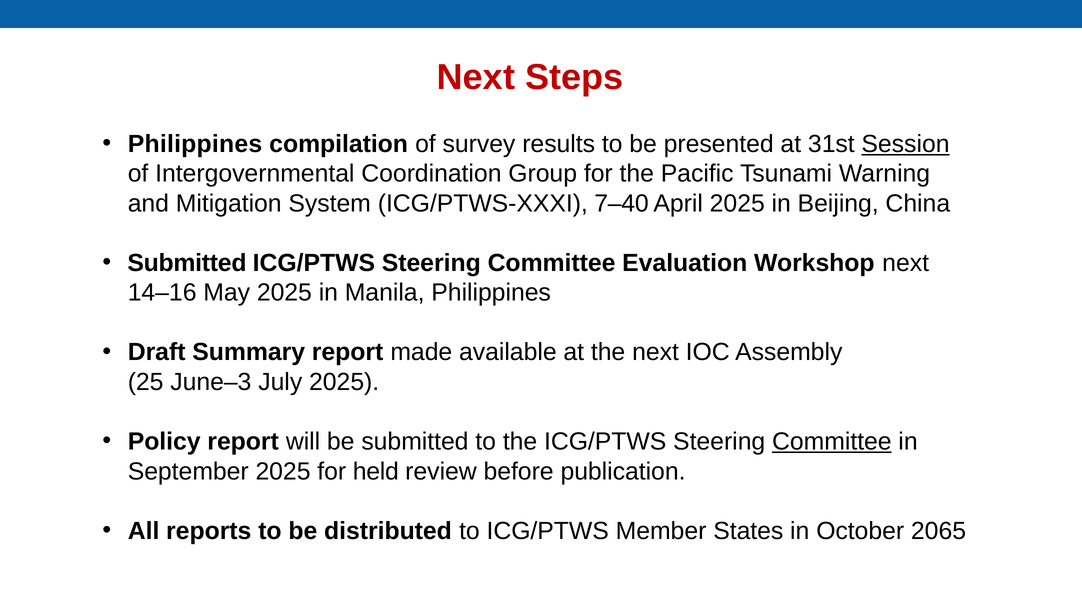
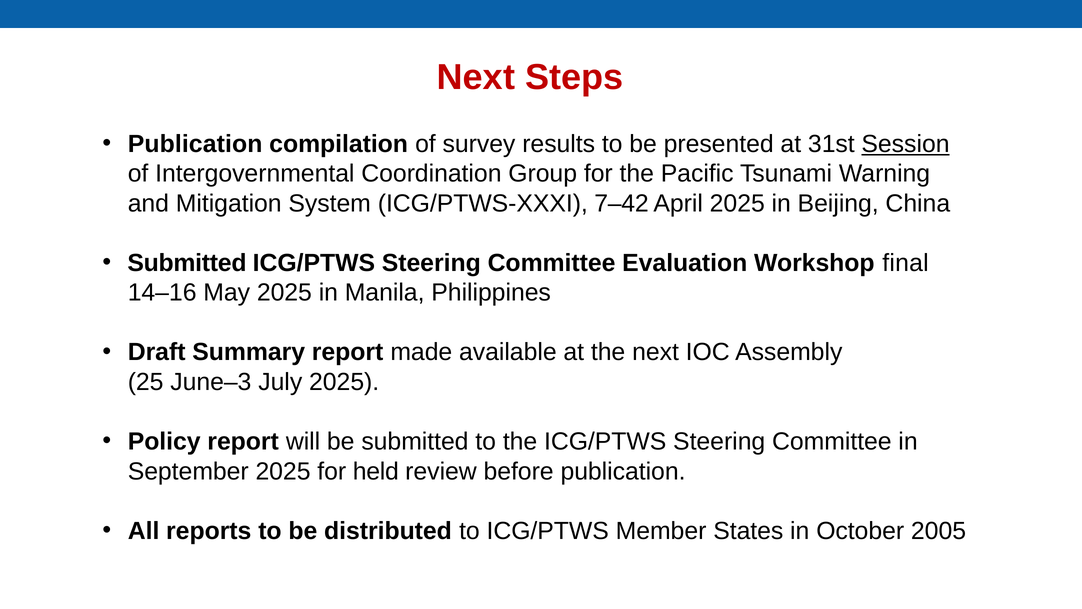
Philippines: Philippines -> Publication (195, 144)
7–40: 7–40 -> 7–42 (621, 203)
Workshop next: next -> final (906, 263)
Committee underline: present -> none (832, 441)
2065: 2065 -> 2005 (939, 531)
